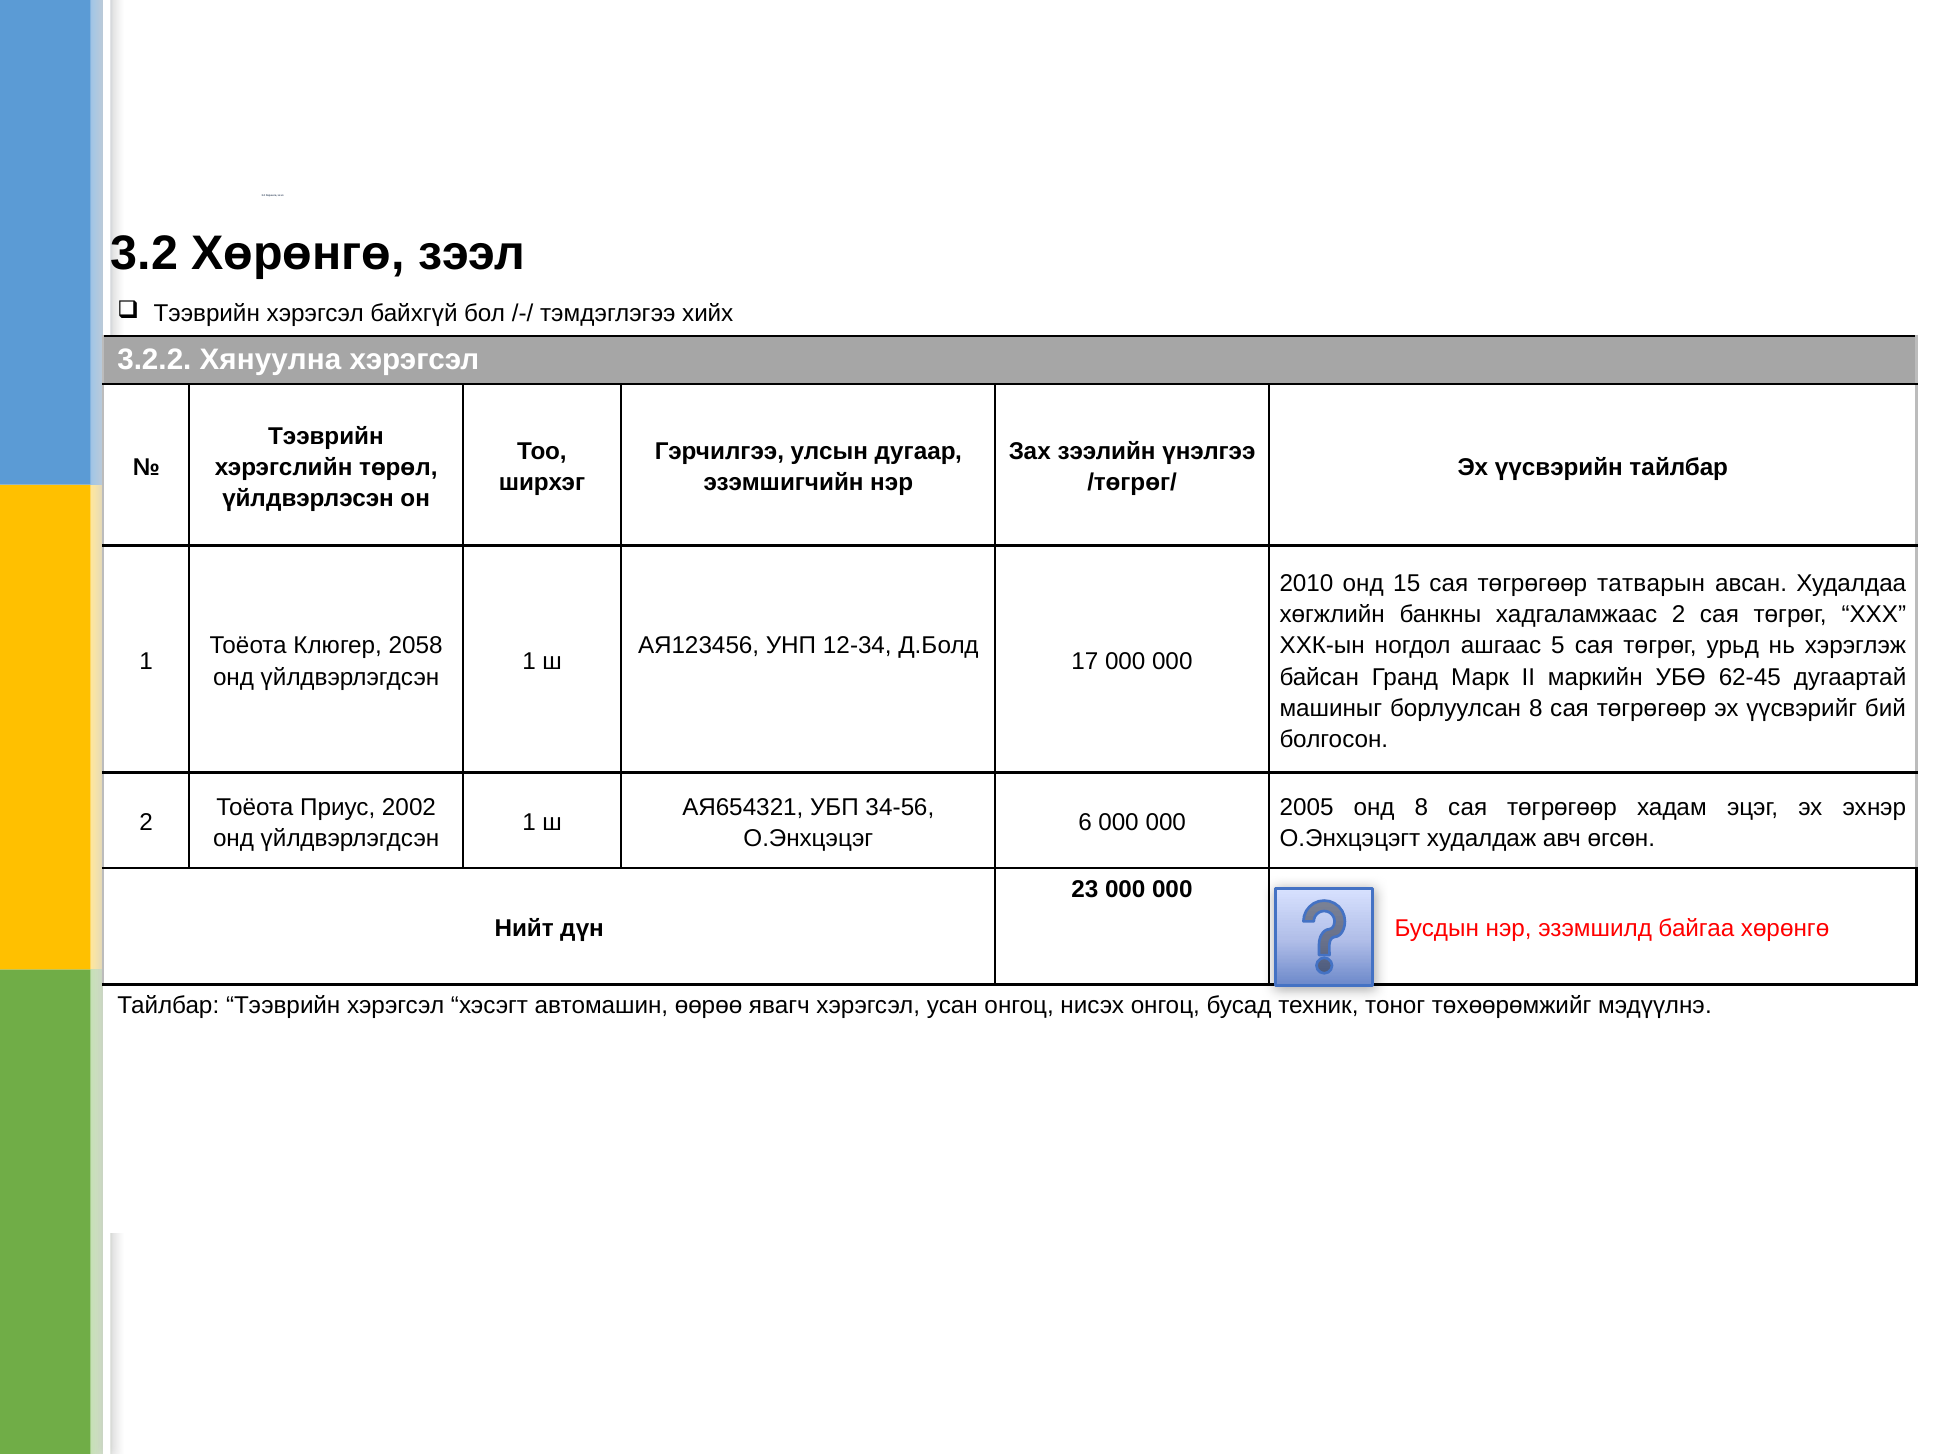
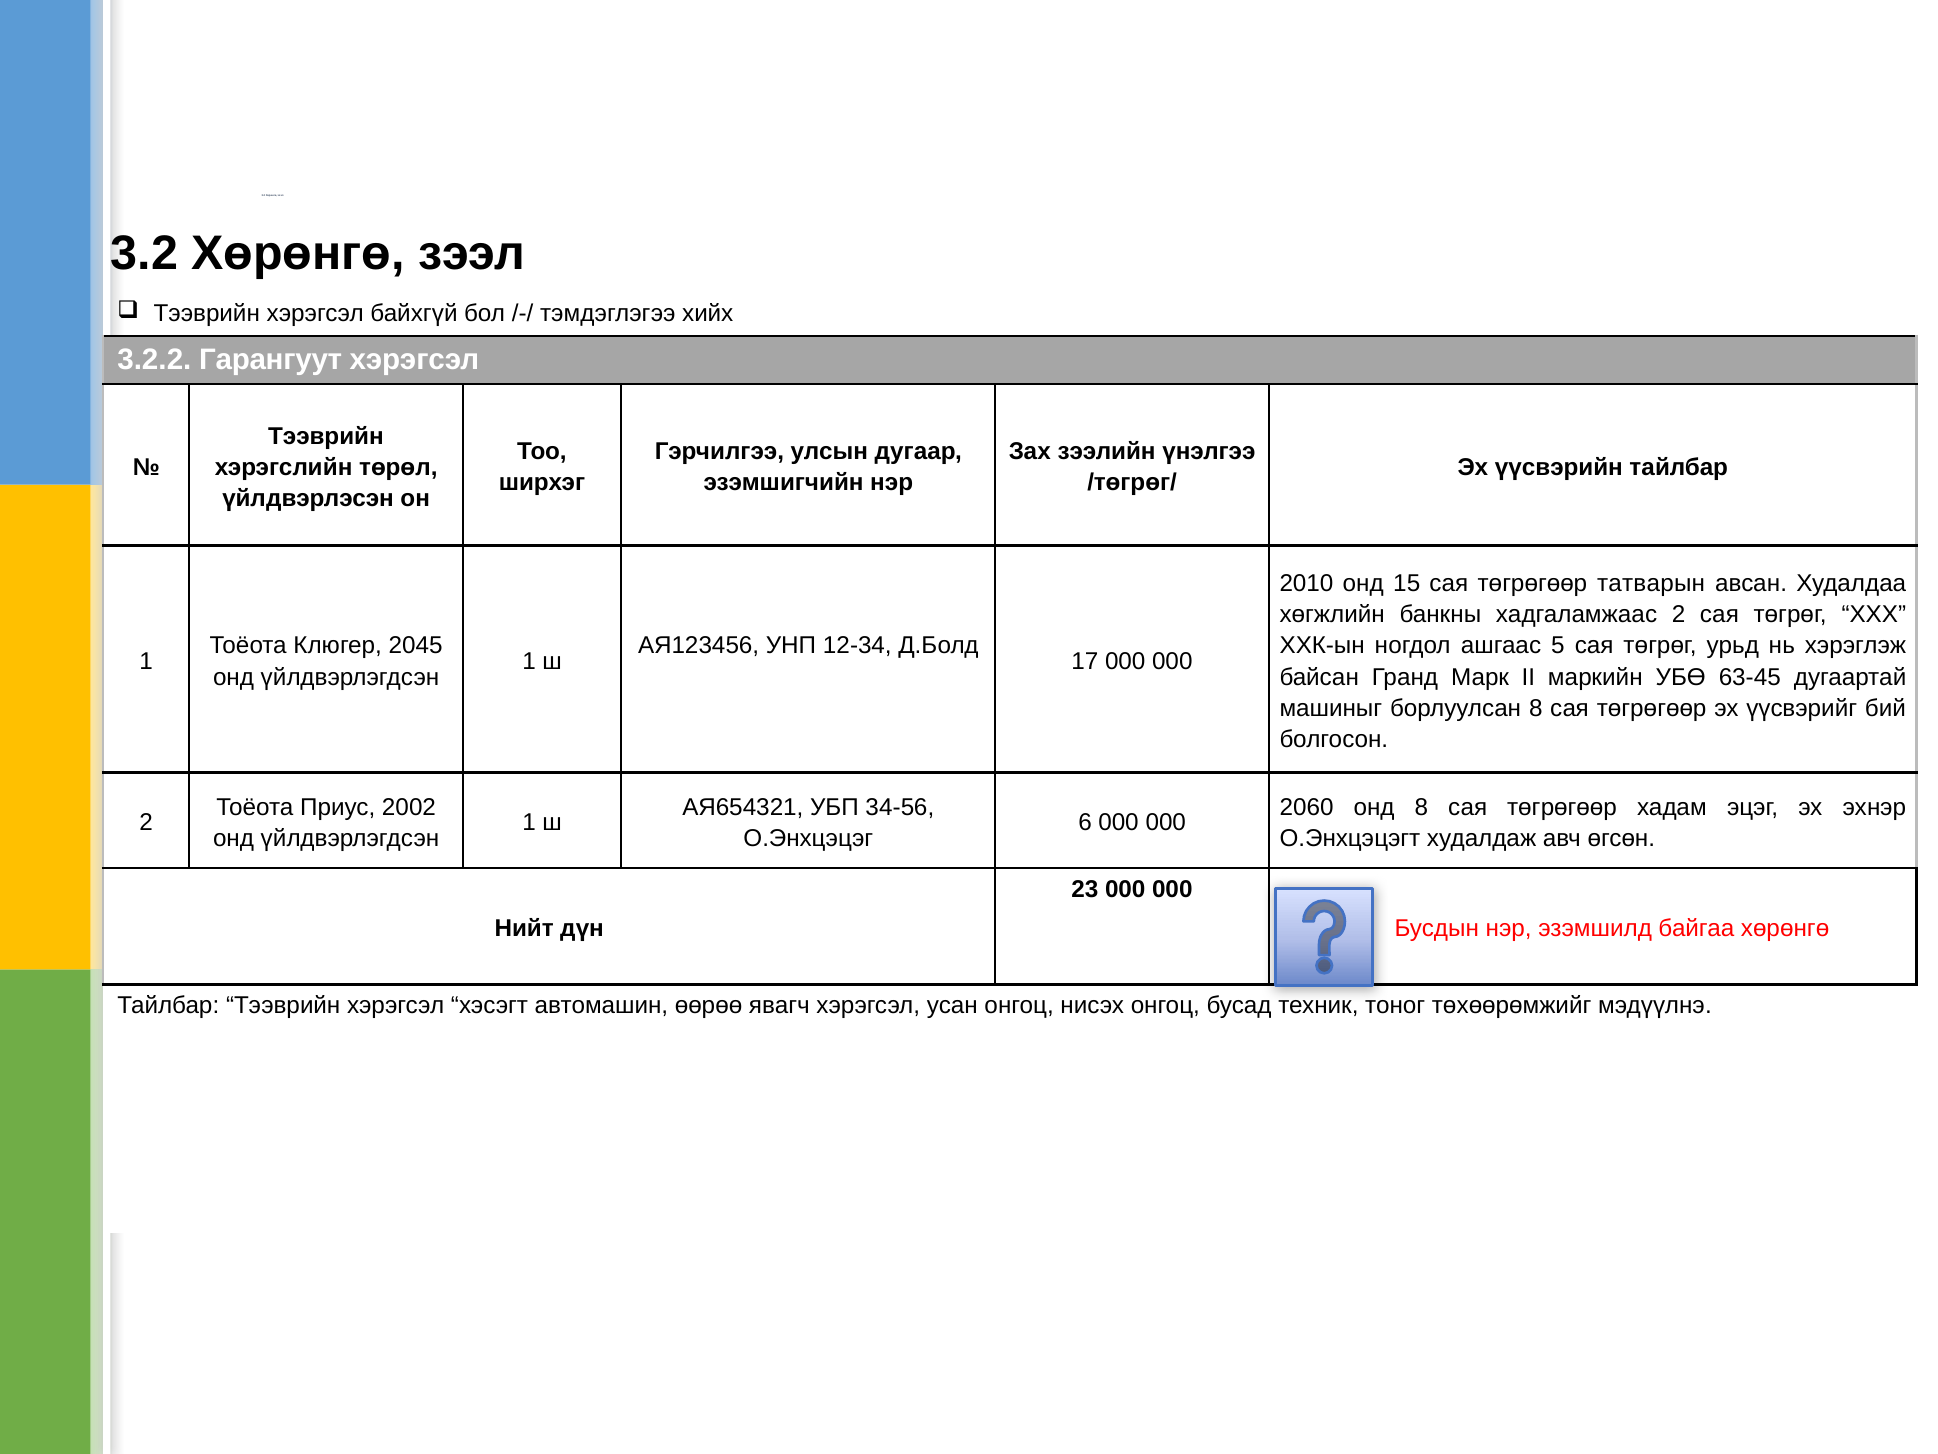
Хянуулна: Хянуулна -> Гарангуут (271, 360)
2058: 2058 -> 2045 (416, 646)
62-45: 62-45 -> 63-45 (1750, 677)
2005: 2005 -> 2060 (1307, 807)
